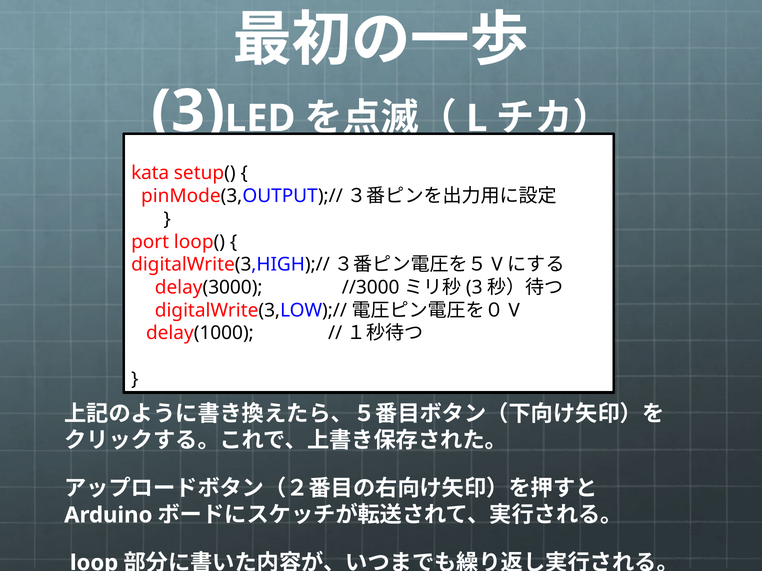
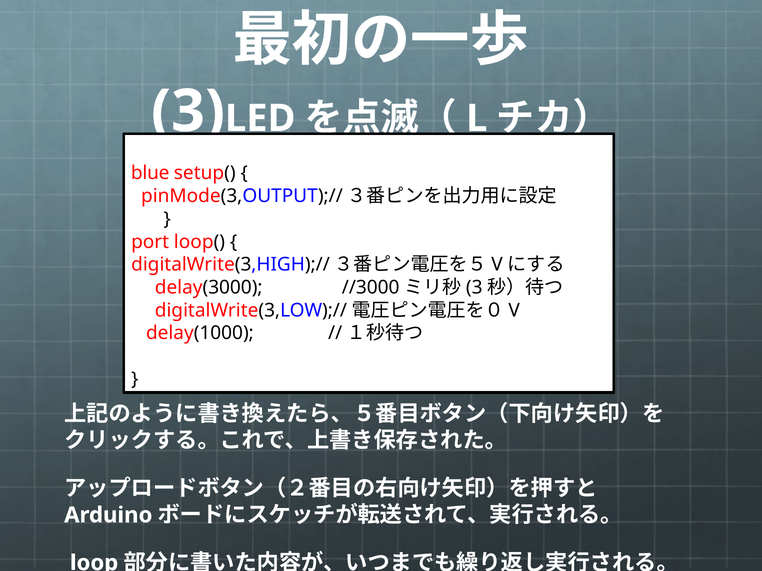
kata: kata -> blue (150, 173)
